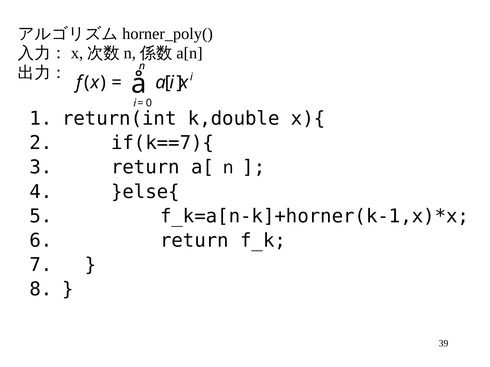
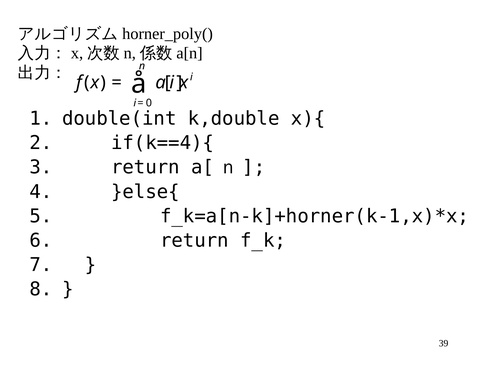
return(int: return(int -> double(int (119, 119)
if(k==7){: if(k==7){ -> if(k==4){ (163, 143)
